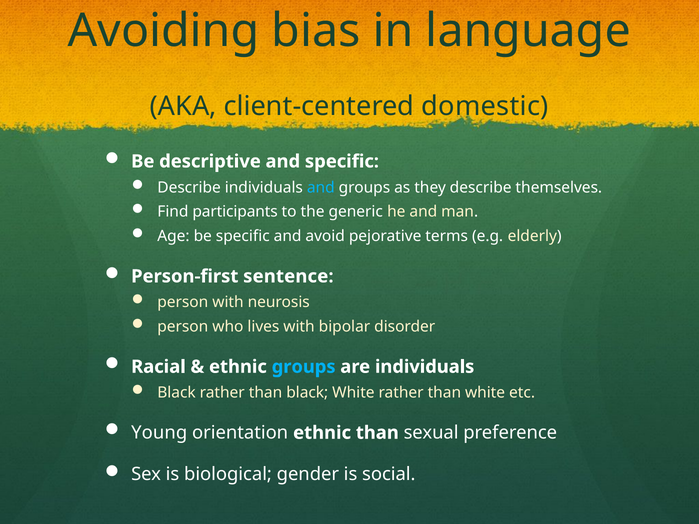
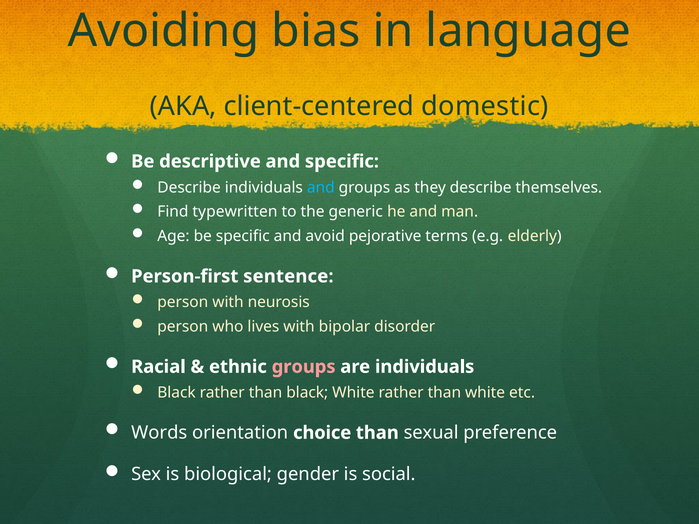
participants: participants -> typewritten (235, 212)
groups colour: light blue -> pink (304, 367)
Young: Young -> Words (159, 433)
orientation ethnic: ethnic -> choice (322, 433)
